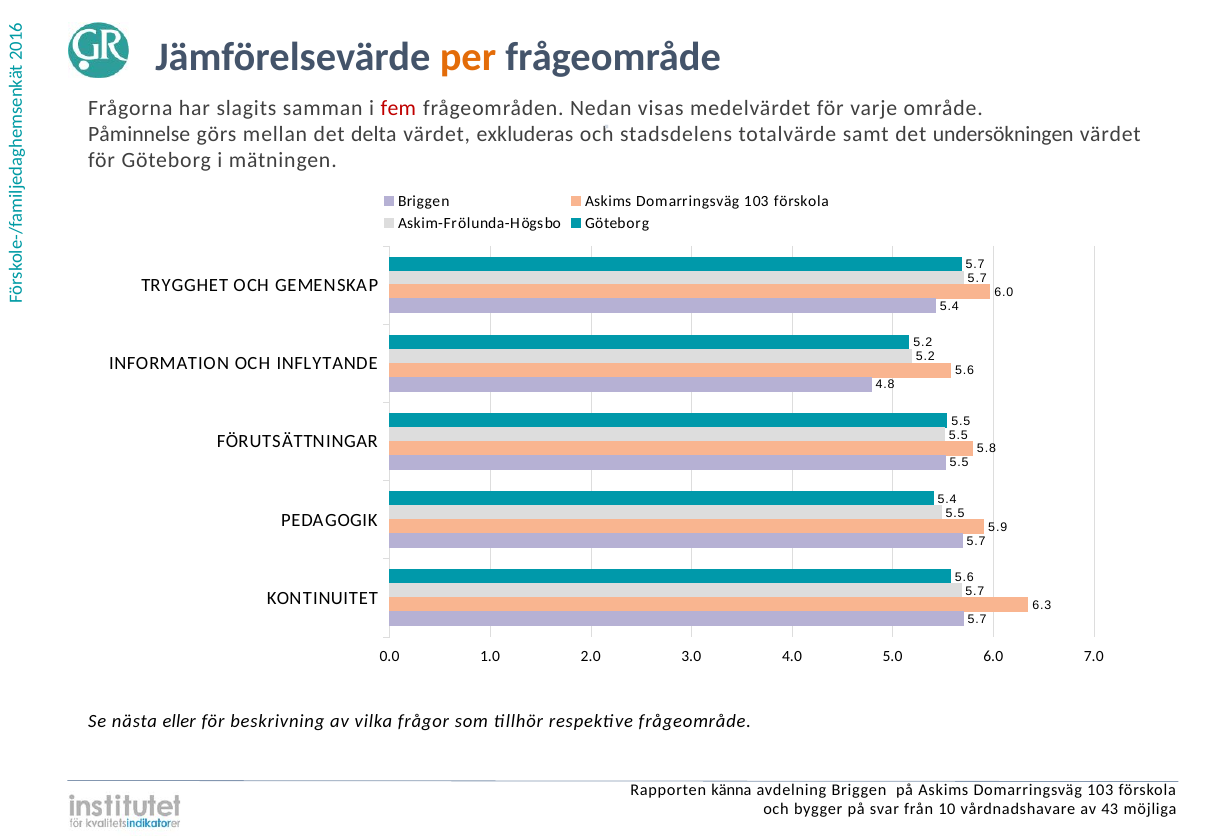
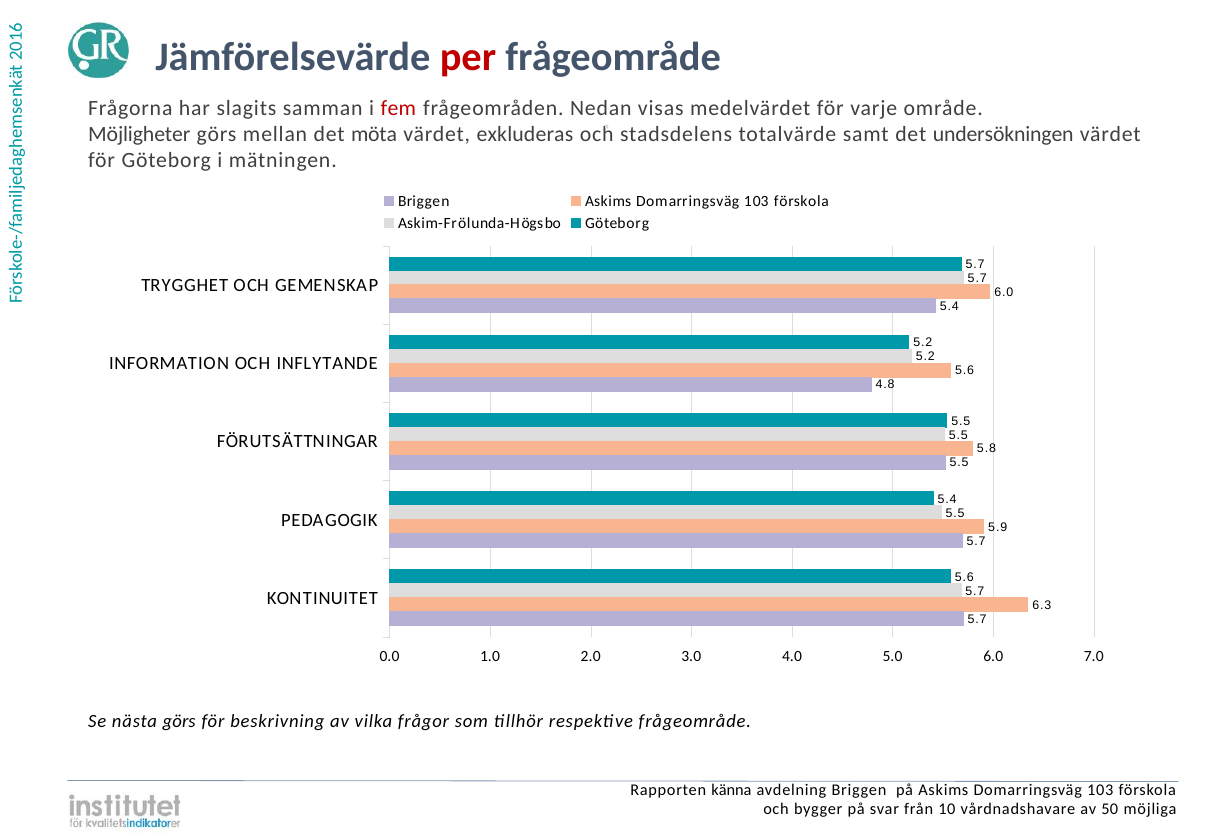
per colour: orange -> red (468, 57)
Påminnelse: Påminnelse -> Möjligheter (139, 135)
delta: delta -> möta (374, 135)
nästa eller: eller -> görs (179, 722)
43: 43 -> 50 (1110, 810)
